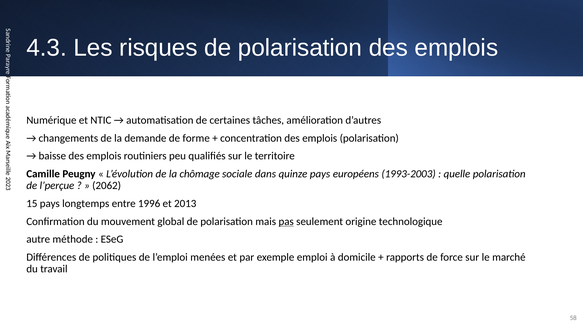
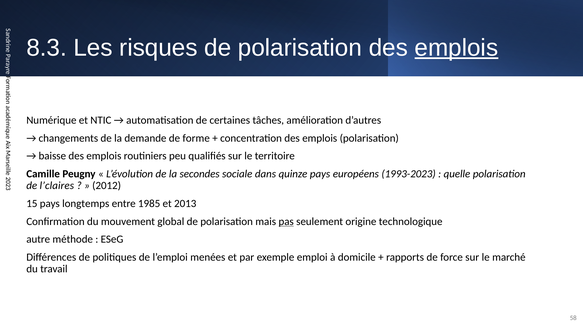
4.3: 4.3 -> 8.3 (47, 48)
emplois underline: none -> present (456, 48)
chômage: chômage -> secondes (200, 174)
1993-2003: 1993-2003 -> 1993-2023 (409, 174)
l’perçue: l’perçue -> l’claires (57, 186)
2062: 2062 -> 2012 (107, 186)
1996: 1996 -> 1985 (149, 204)
